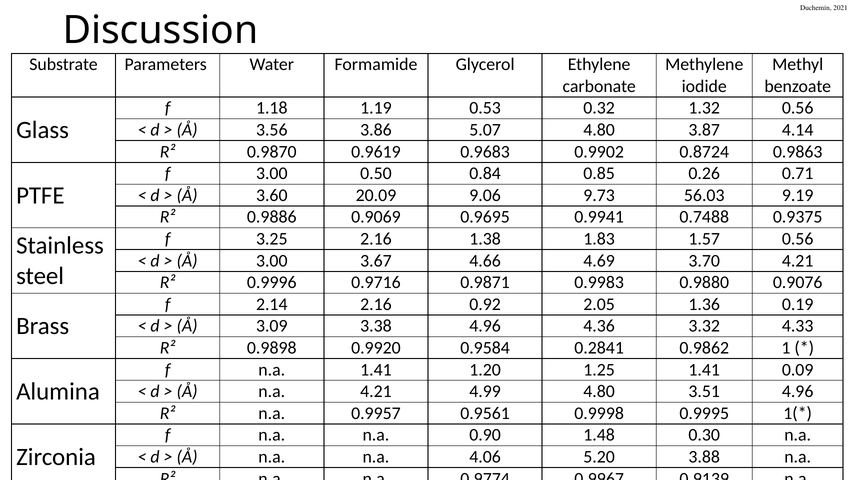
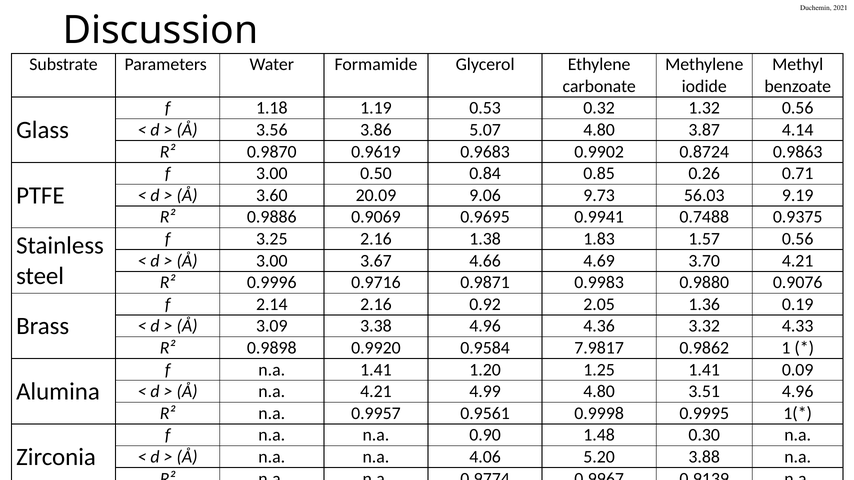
0.2841: 0.2841 -> 7.9817 (599, 348)
